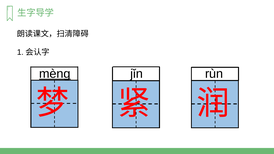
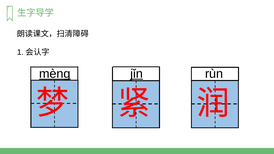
jǐn underline: none -> present (137, 74)
